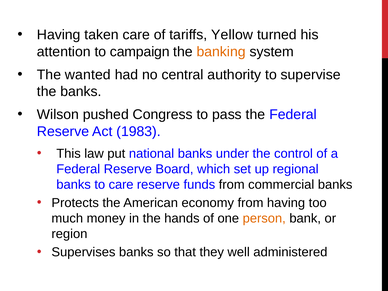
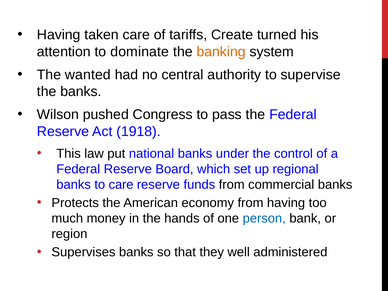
Yellow: Yellow -> Create (232, 35)
campaign: campaign -> dominate (140, 52)
1983: 1983 -> 1918 (139, 131)
person colour: orange -> blue (264, 218)
